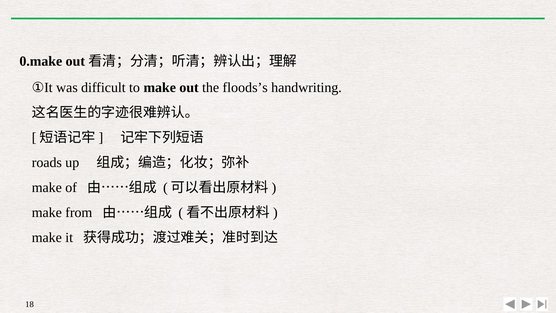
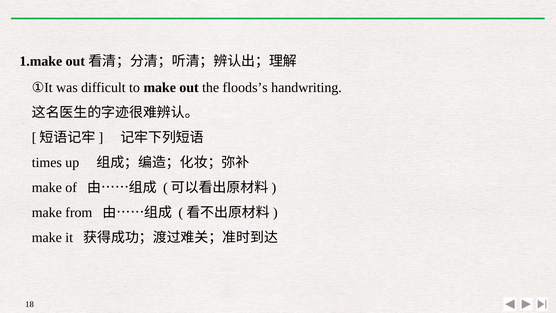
0.make: 0.make -> 1.make (41, 61)
roads: roads -> times (47, 162)
